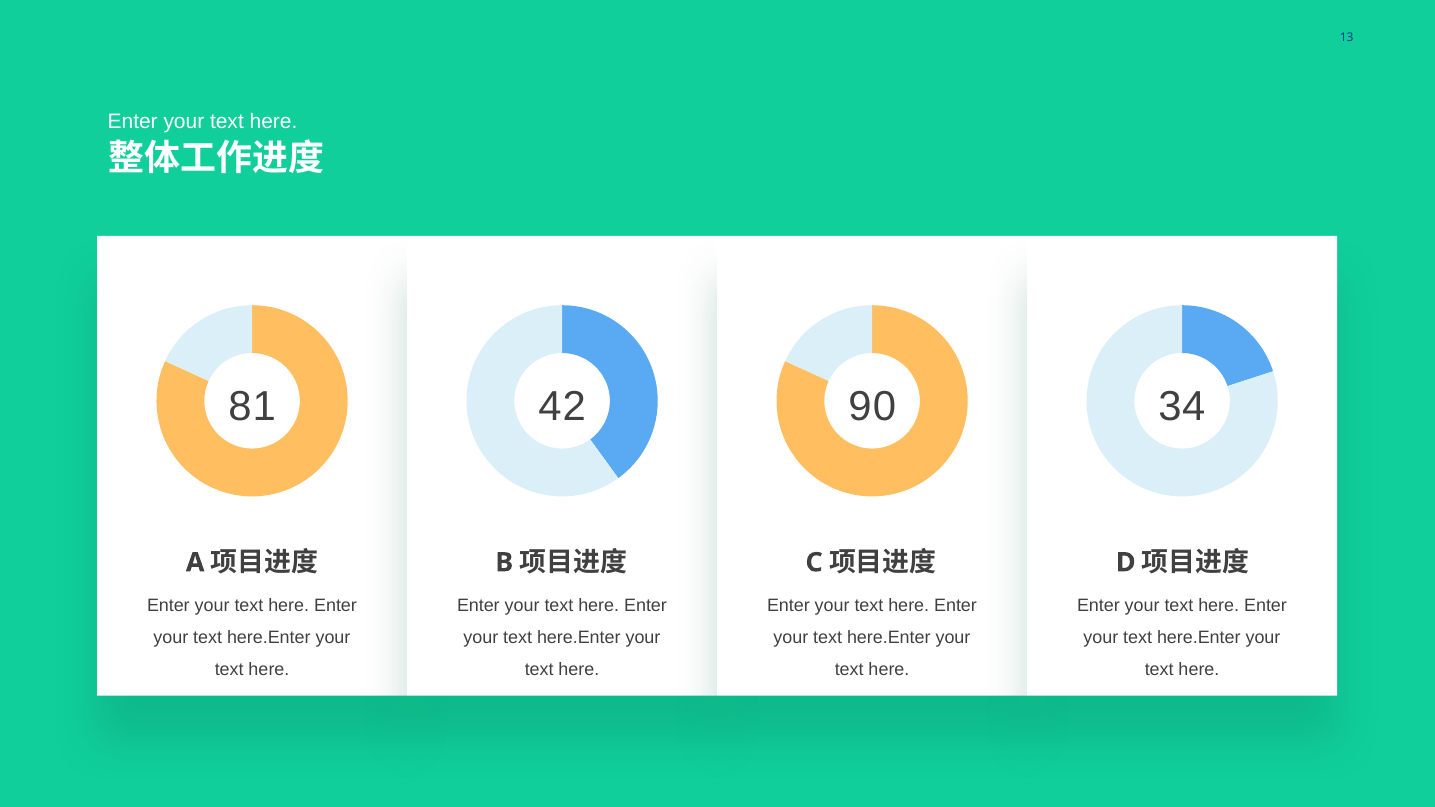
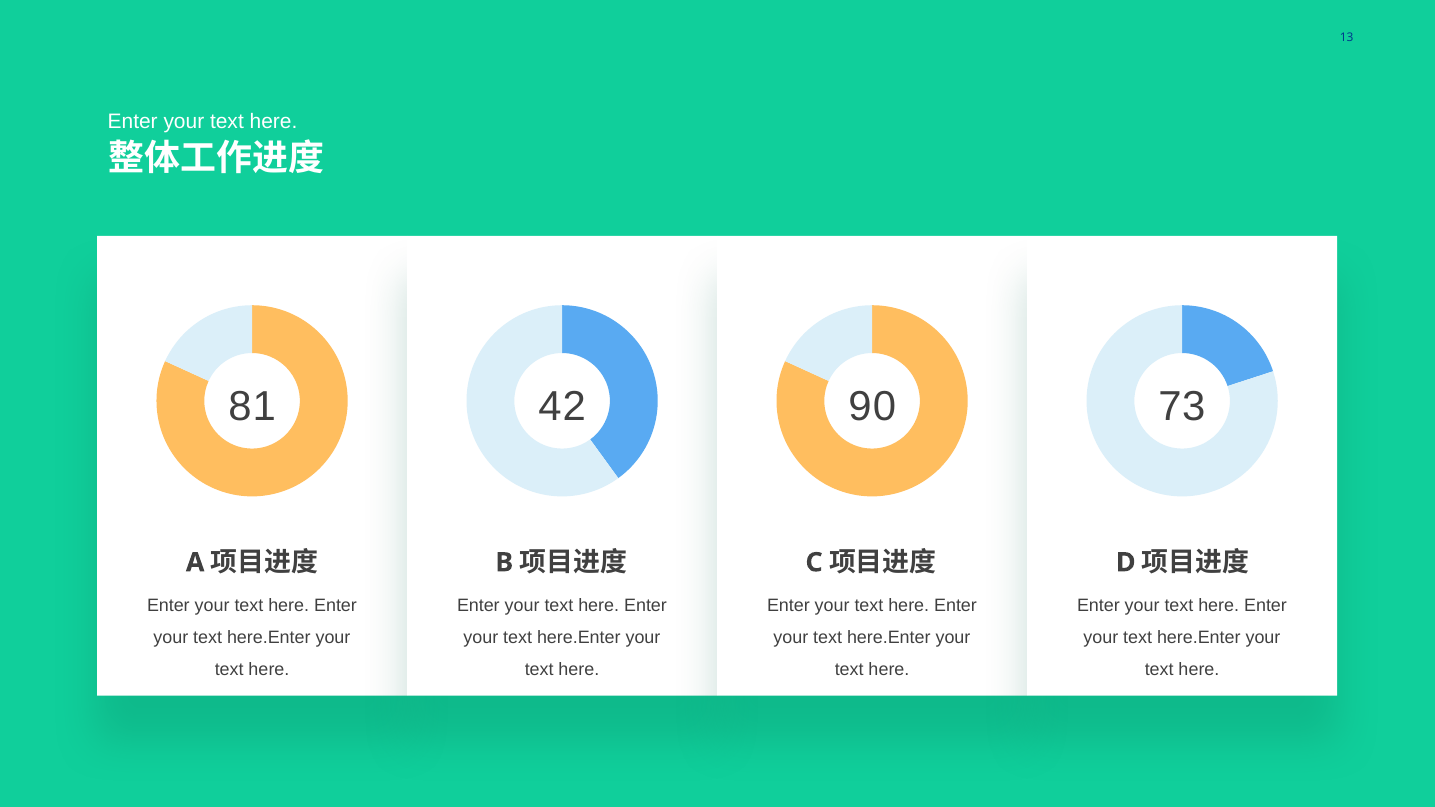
34: 34 -> 73 (1182, 407)
